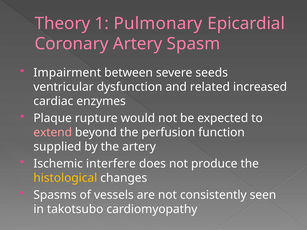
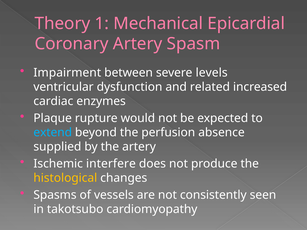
Pulmonary: Pulmonary -> Mechanical (158, 23)
seeds: seeds -> levels (212, 73)
extend colour: pink -> light blue (53, 133)
function: function -> absence (221, 133)
